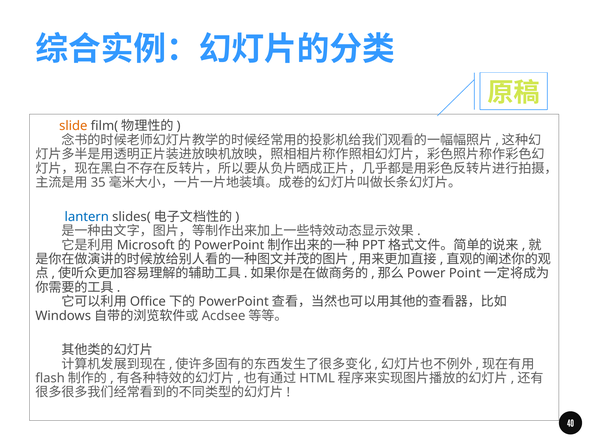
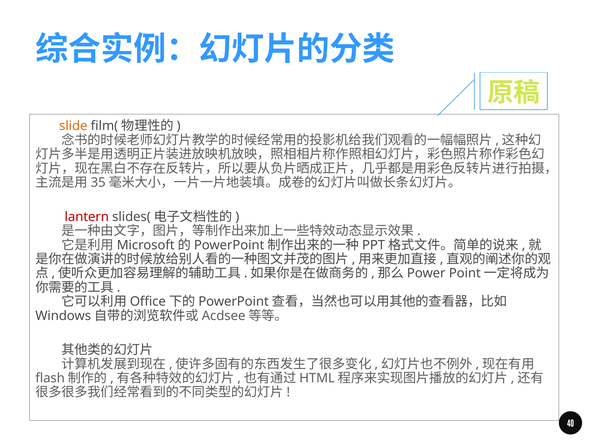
lantern colour: blue -> red (87, 217)
